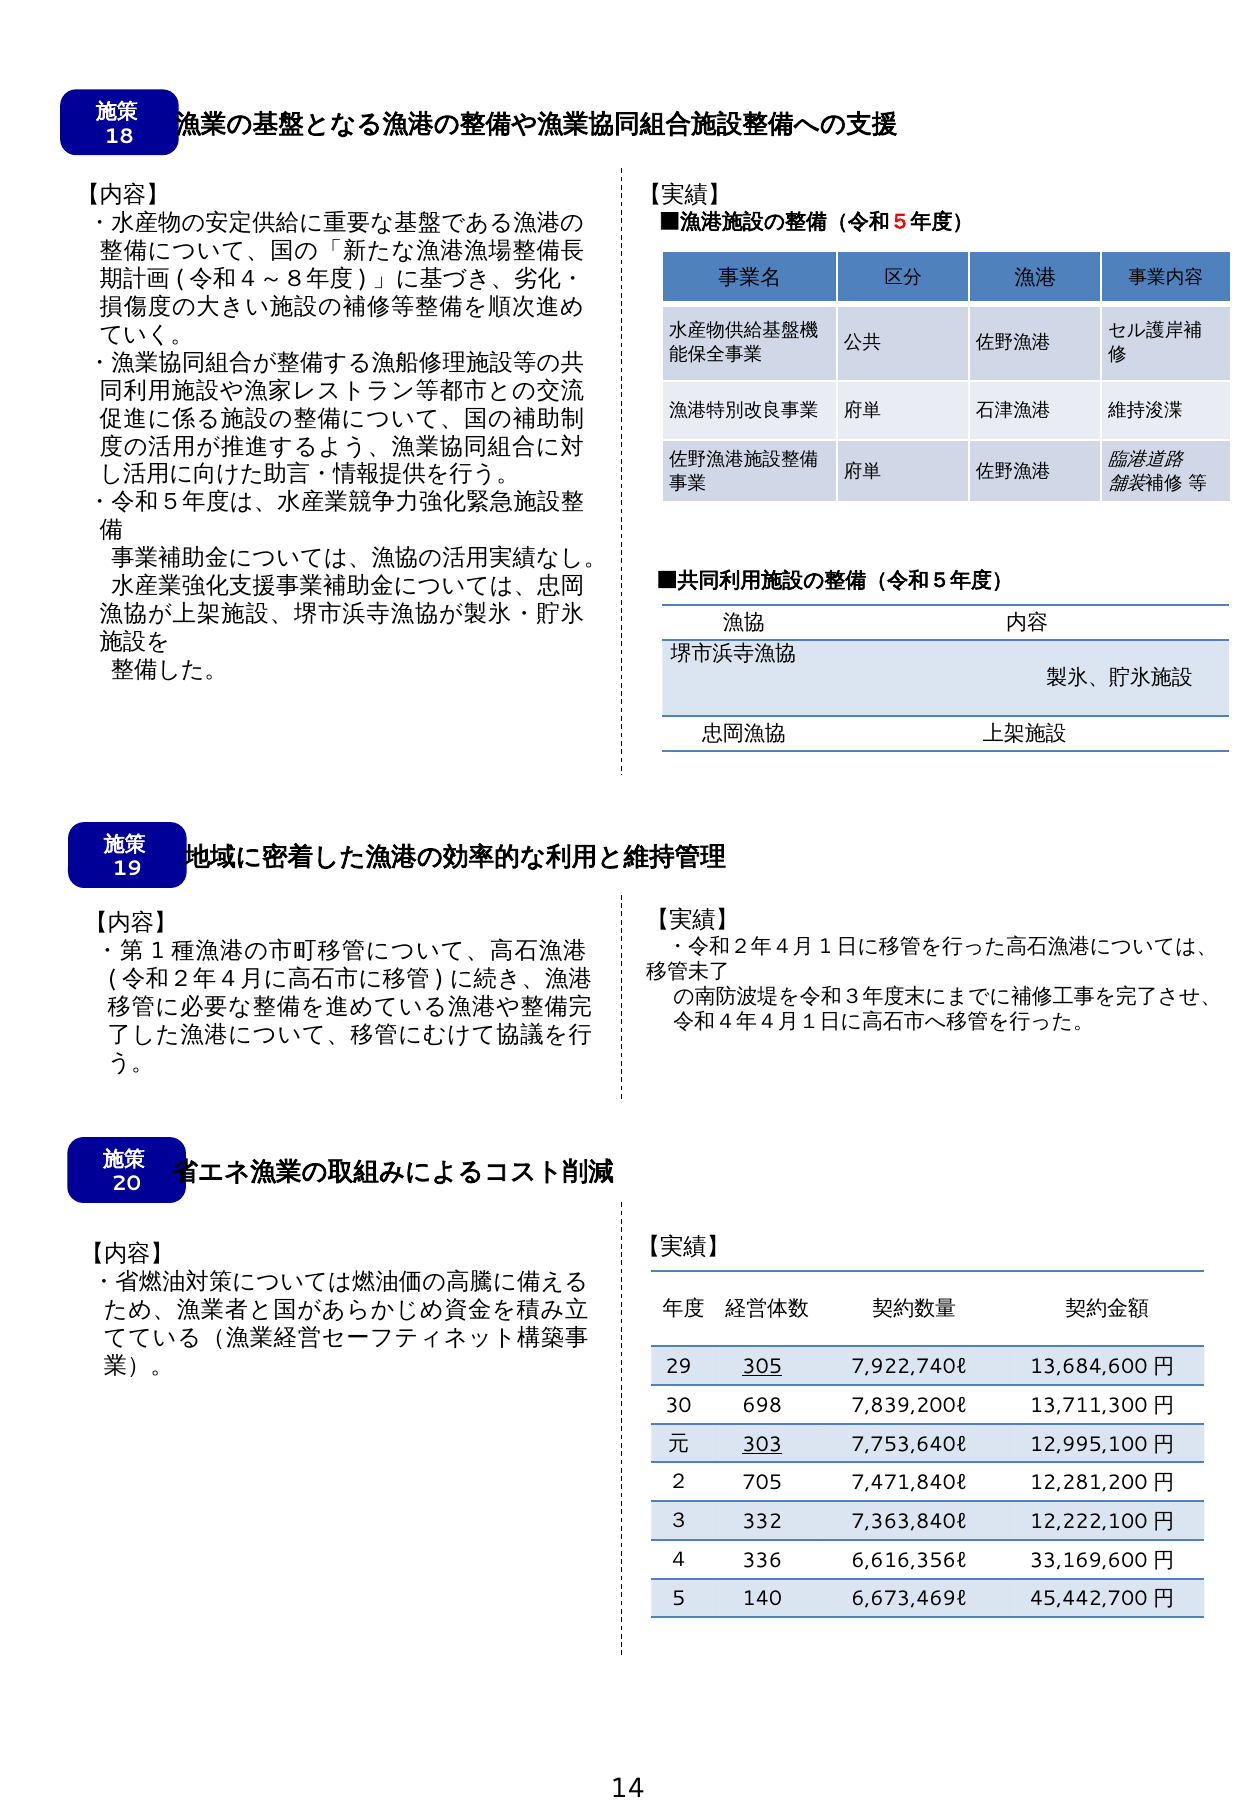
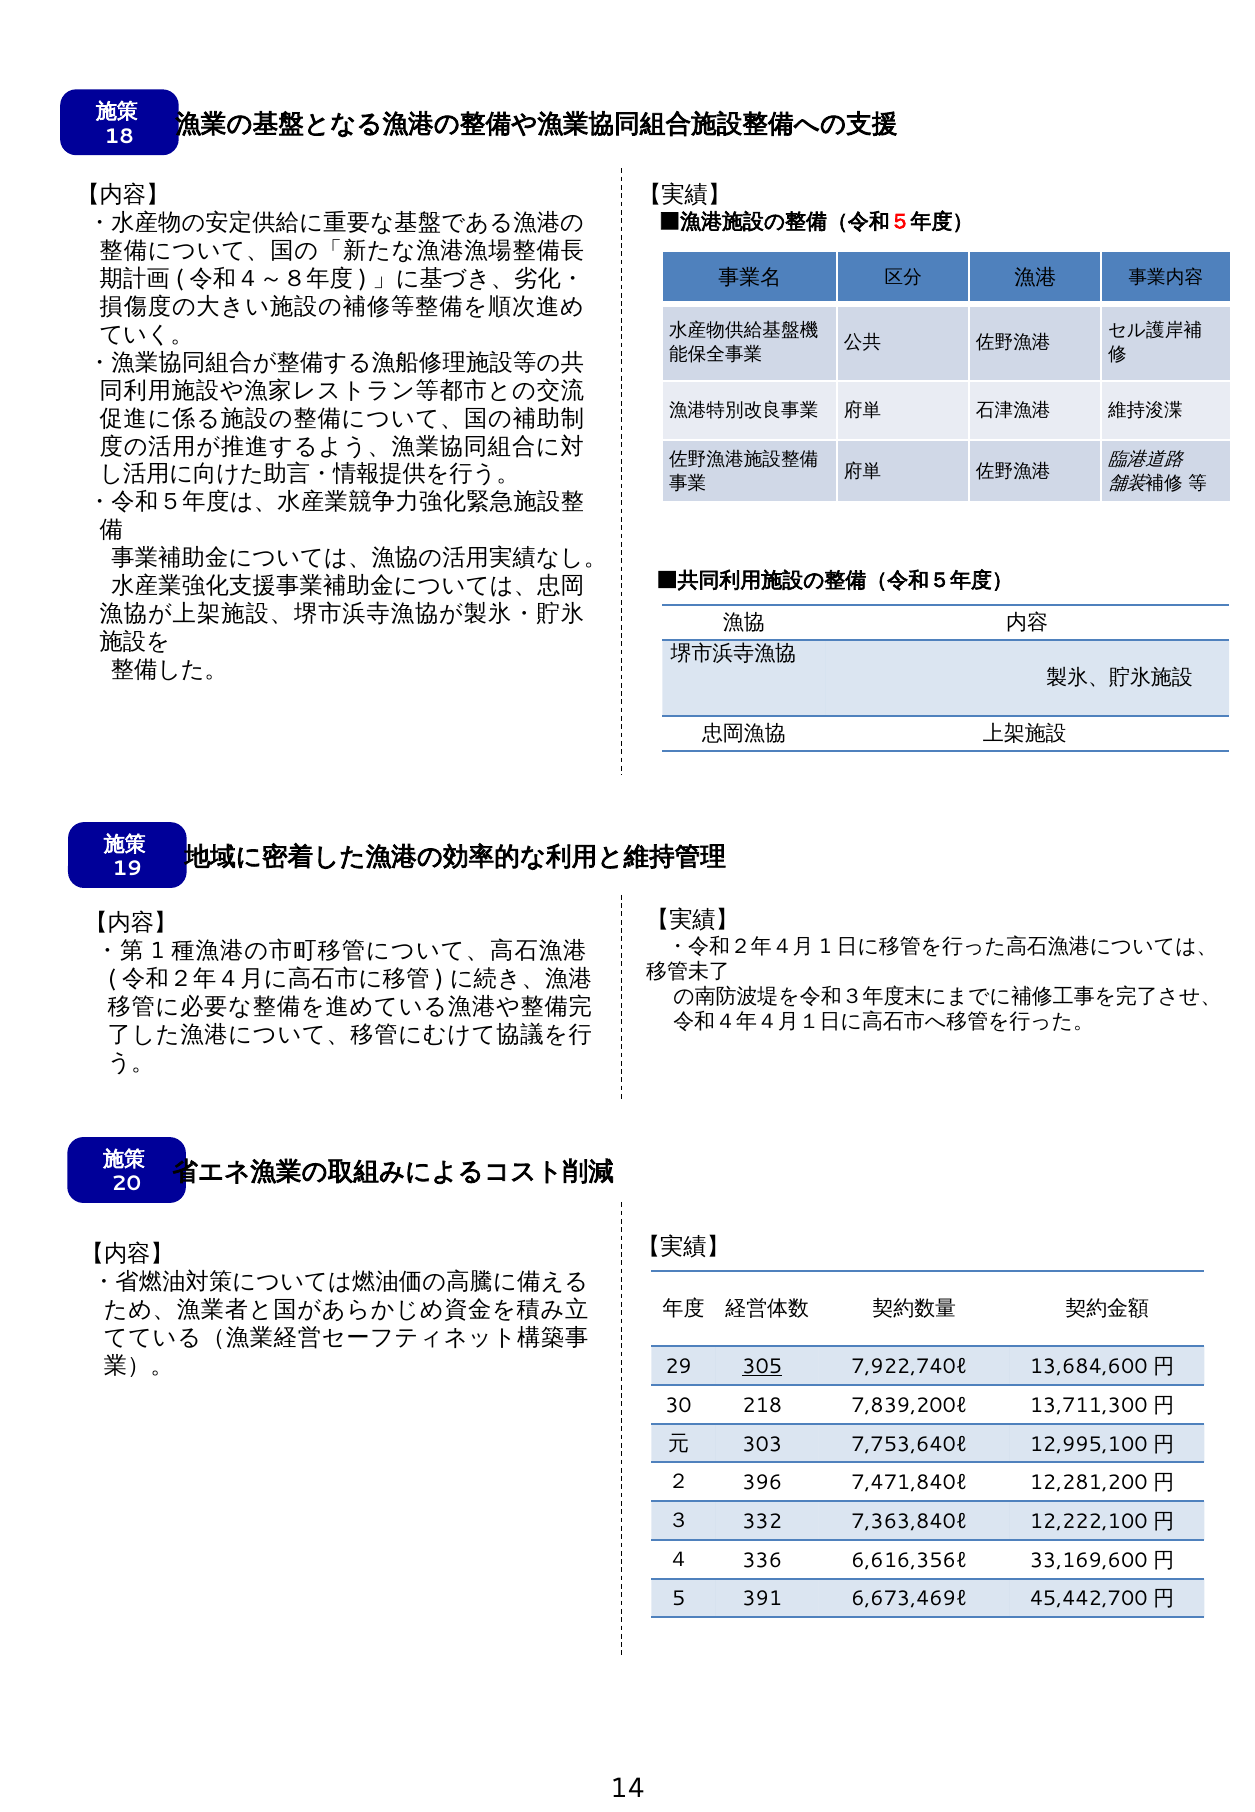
698: 698 -> 218 (762, 1406)
303 underline: present -> none (762, 1445)
705: 705 -> 396 (762, 1484)
140: 140 -> 391 (762, 1600)
